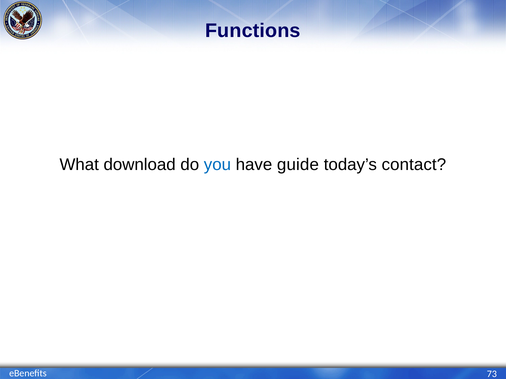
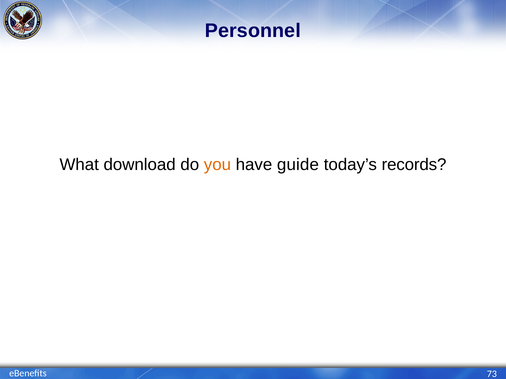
Functions: Functions -> Personnel (253, 31)
you colour: blue -> orange (217, 165)
contact: contact -> records (414, 165)
